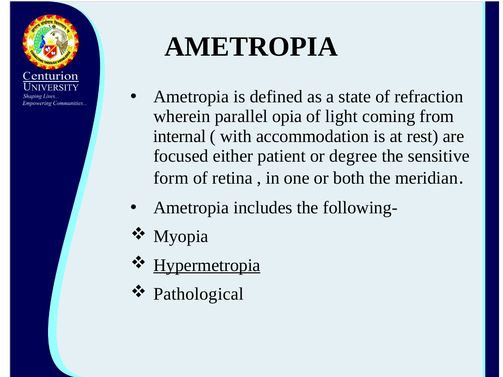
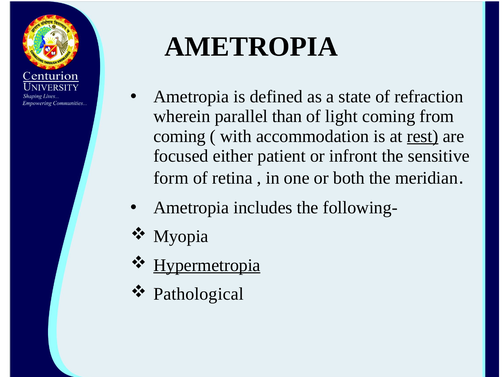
opia: opia -> than (287, 117)
internal: internal -> coming (180, 136)
rest underline: none -> present (423, 136)
degree: degree -> infront (353, 156)
